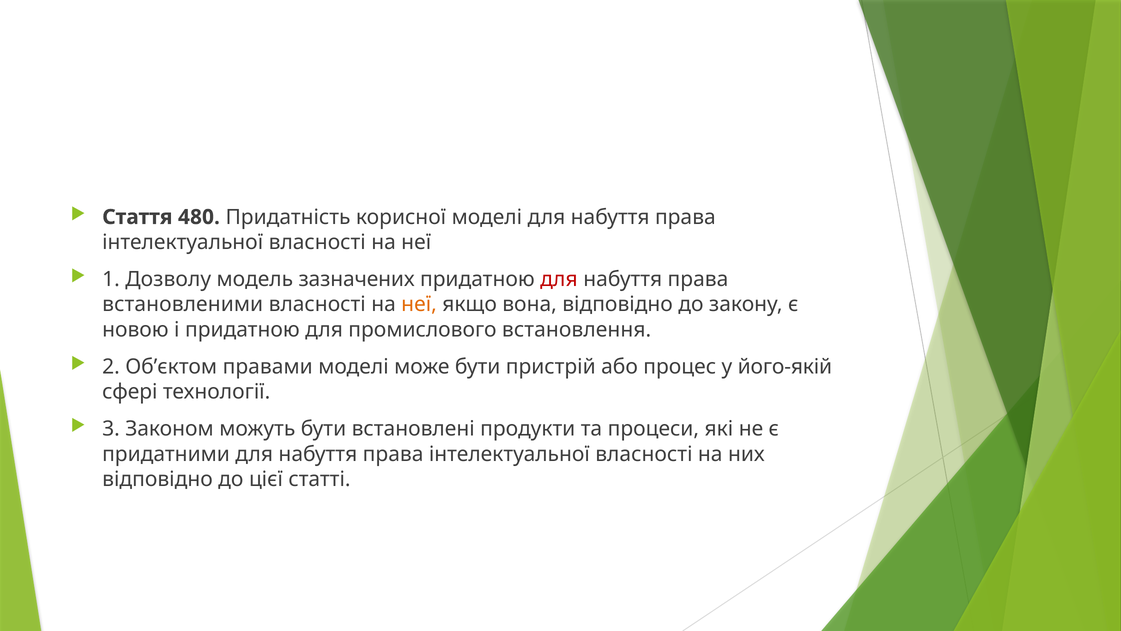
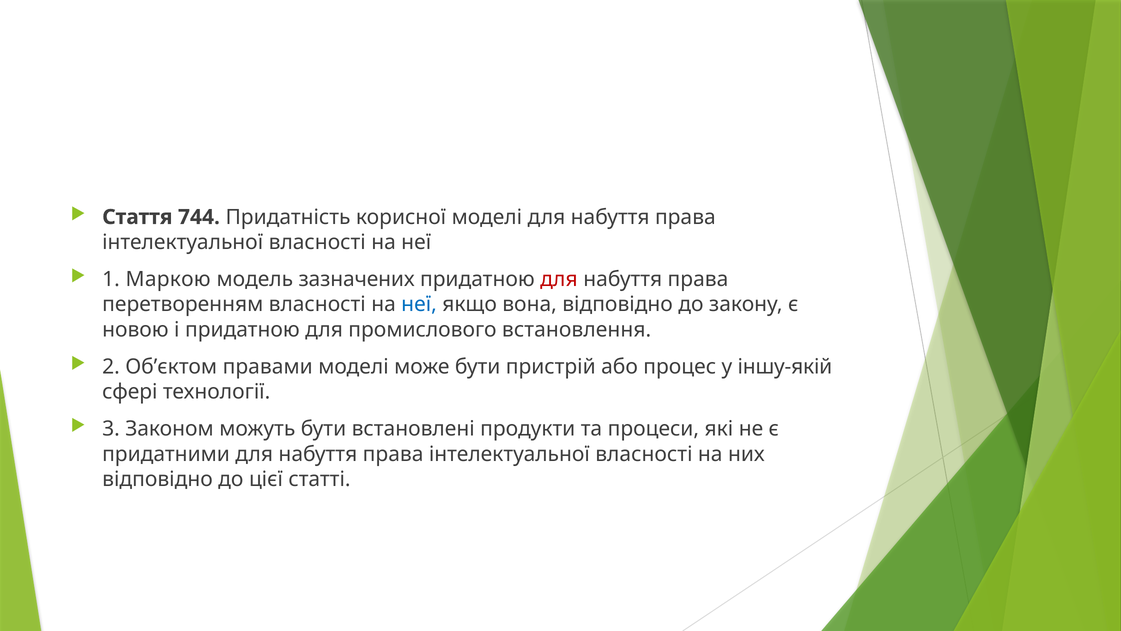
480: 480 -> 744 (199, 217)
Дозволу: Дозволу -> Маркою (168, 279)
встановленими: встановленими -> перетворенням (183, 304)
неї colour: orange -> blue (419, 304)
його-якій: його-якій -> іншу-якій (785, 366)
